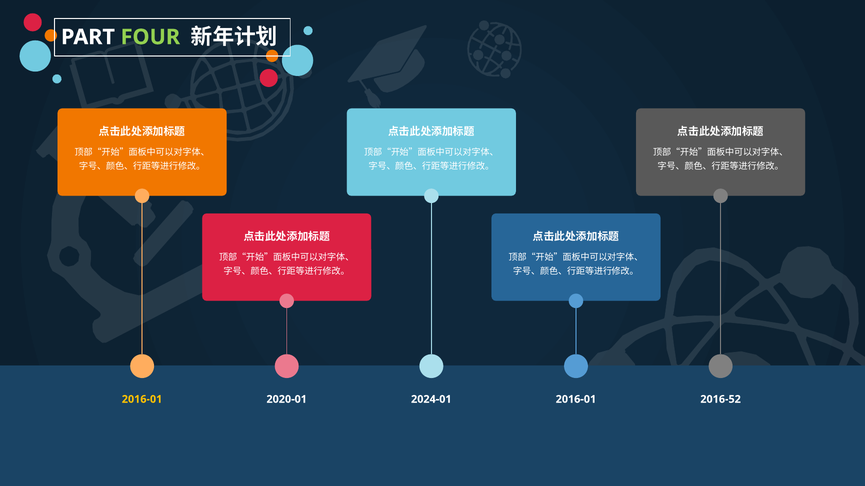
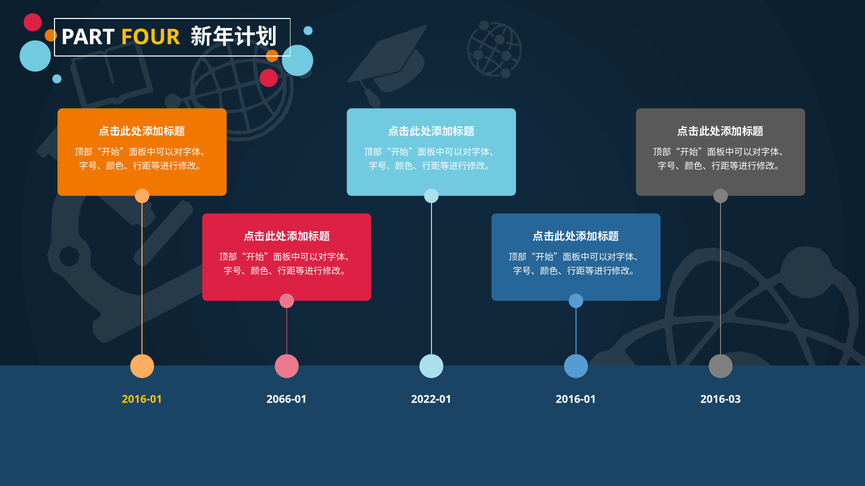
FOUR colour: light green -> yellow (150, 37)
2020-01: 2020-01 -> 2066-01 (287, 400)
2024-01: 2024-01 -> 2022-01 (431, 400)
2016-52: 2016-52 -> 2016-03 (721, 400)
